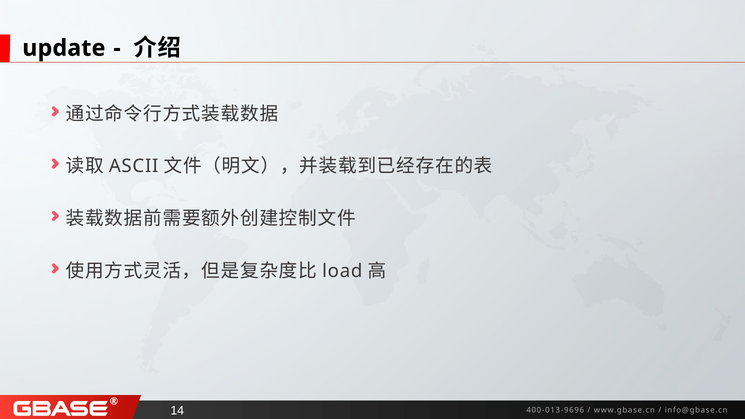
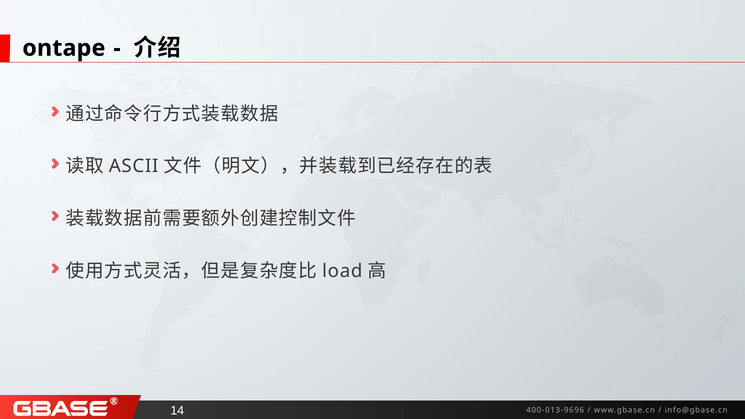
update: update -> ontape (64, 48)
